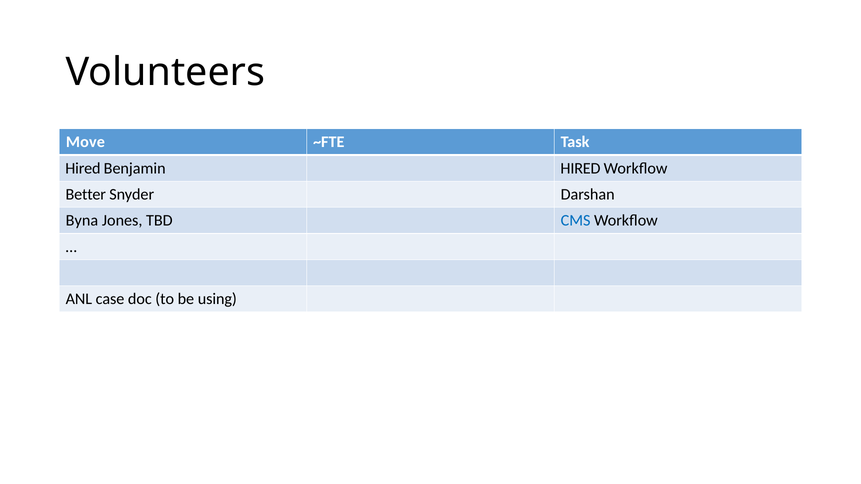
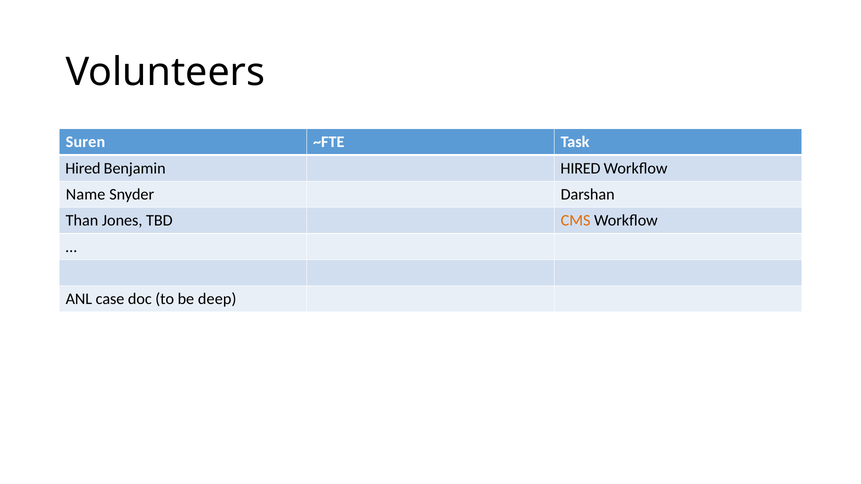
Move: Move -> Suren (85, 142)
Better: Better -> Name (86, 195)
Byna: Byna -> Than (82, 221)
CMS colour: blue -> orange (576, 221)
using: using -> deep (217, 299)
